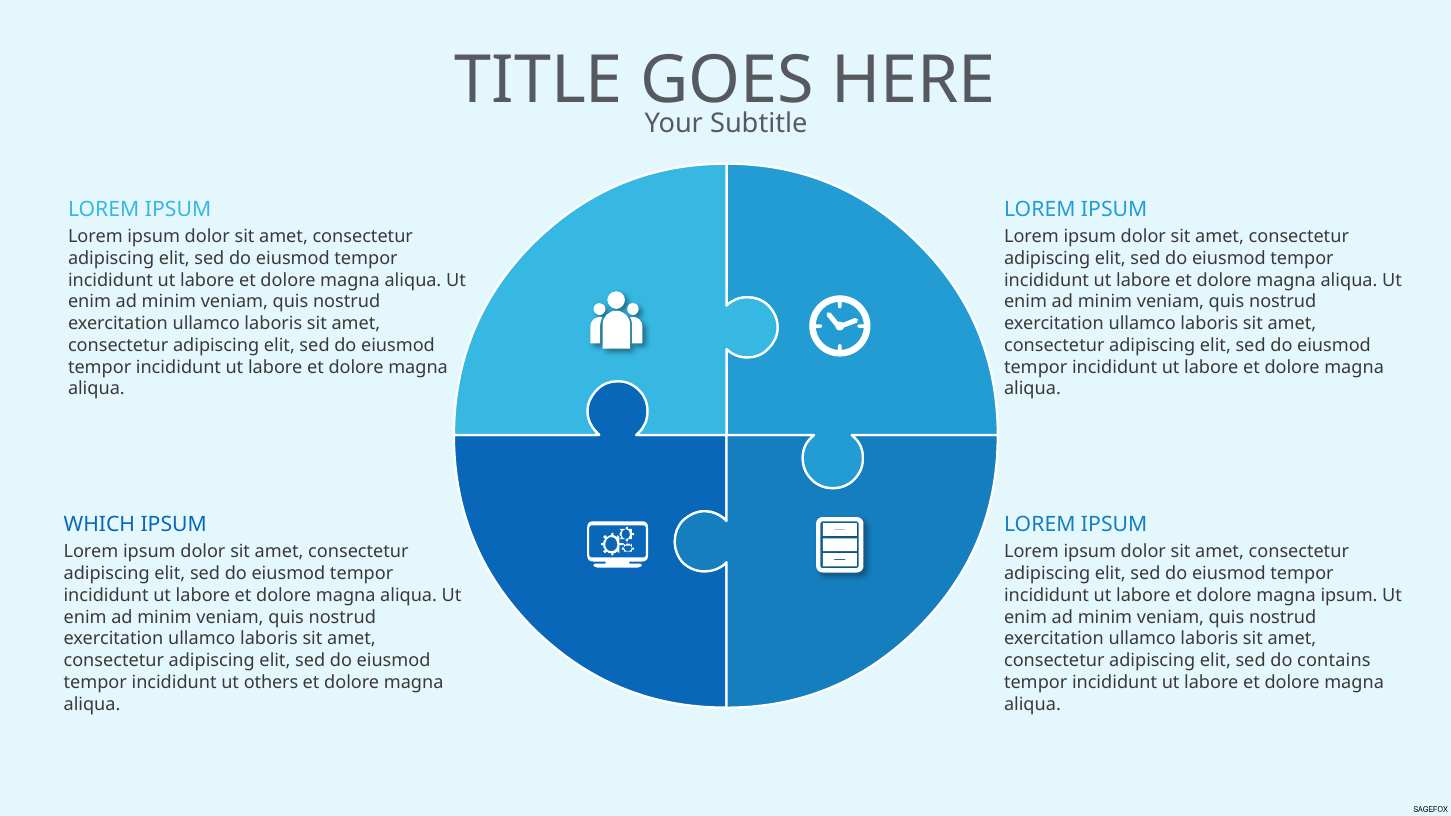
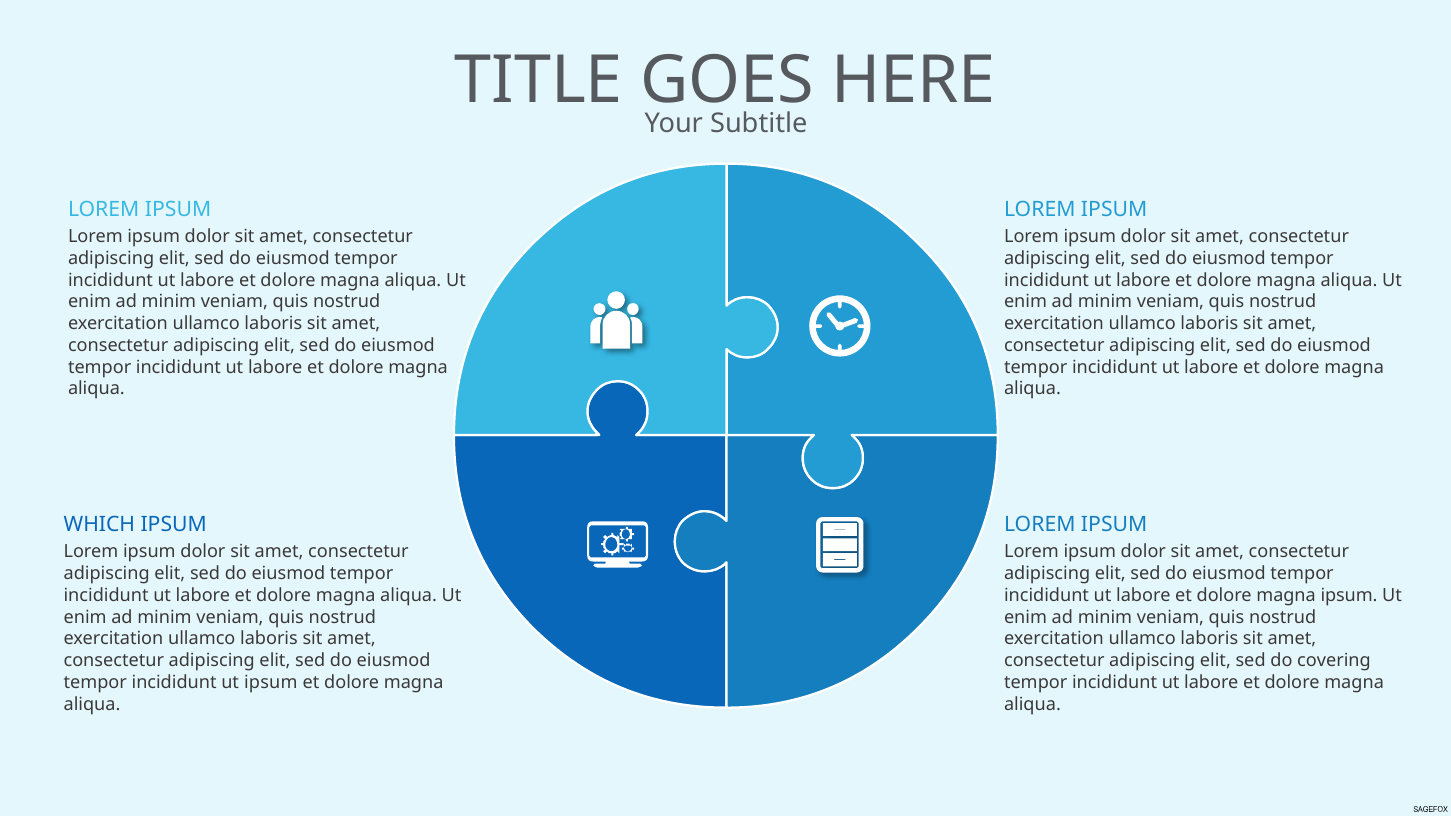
contains: contains -> covering (1334, 661)
ut others: others -> ipsum (271, 682)
